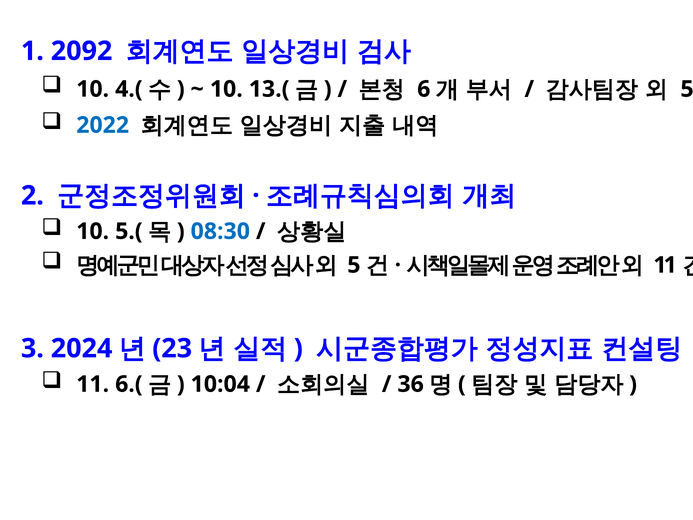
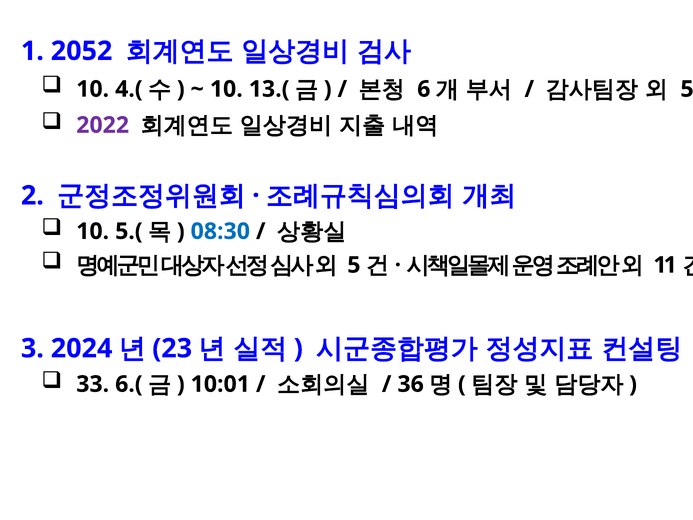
2092: 2092 -> 2052 (82, 51)
2022 colour: blue -> purple (103, 125)
11: 11 -> 33 (93, 384)
10:04: 10:04 -> 10:01 (220, 384)
